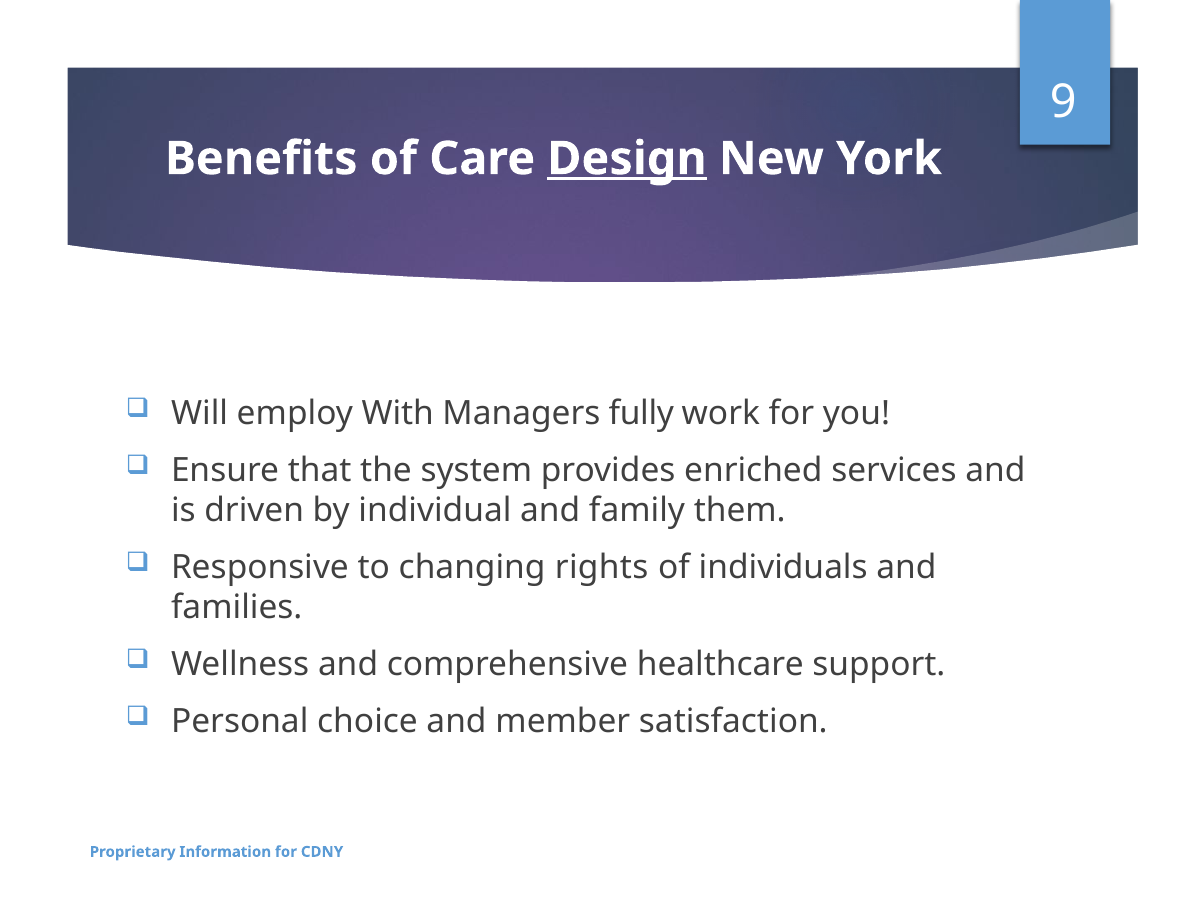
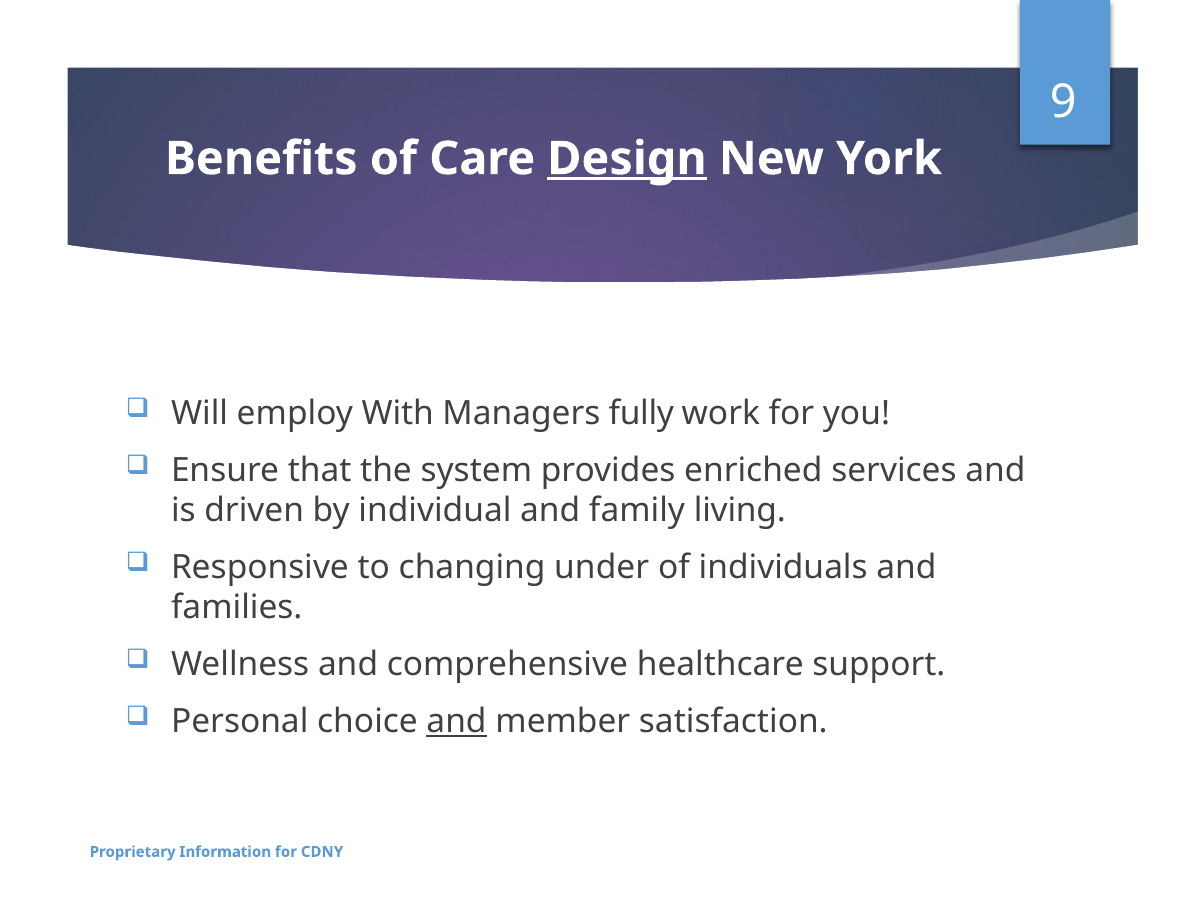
them: them -> living (740, 510)
rights: rights -> under (602, 567)
and underline: none -> present (457, 721)
